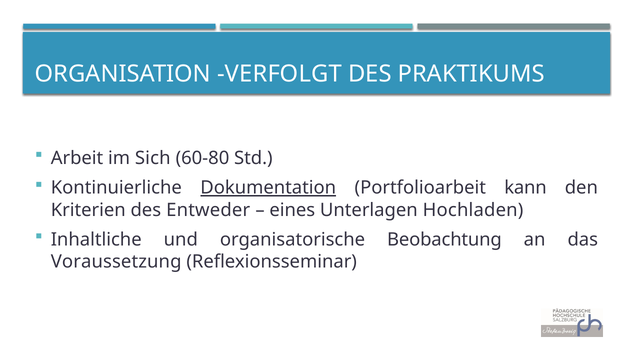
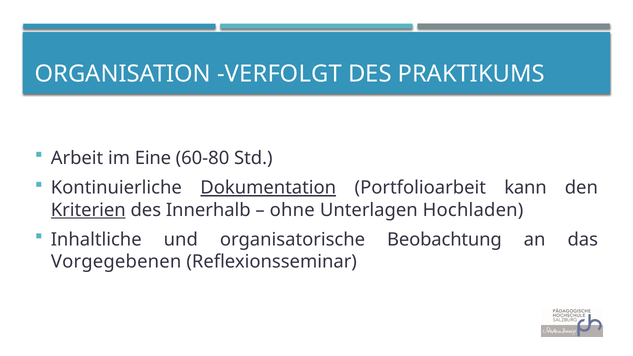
Sich: Sich -> Eine (153, 158)
Kriterien underline: none -> present (88, 210)
Entweder: Entweder -> Innerhalb (208, 210)
eines: eines -> ohne (292, 210)
Voraussetzung: Voraussetzung -> Vorgegebenen (116, 262)
